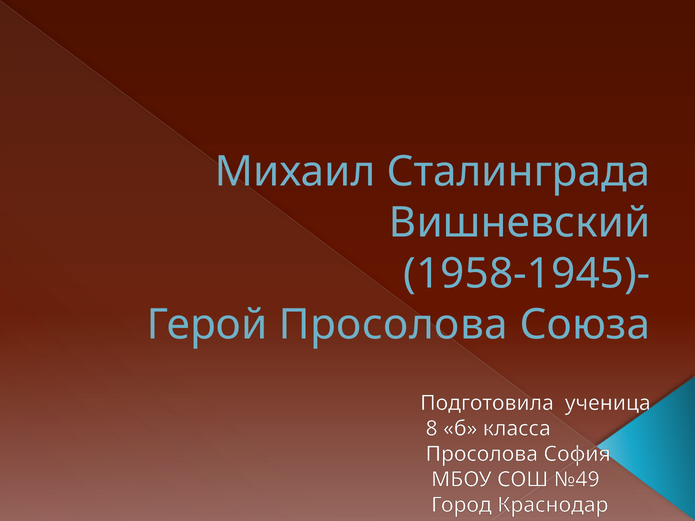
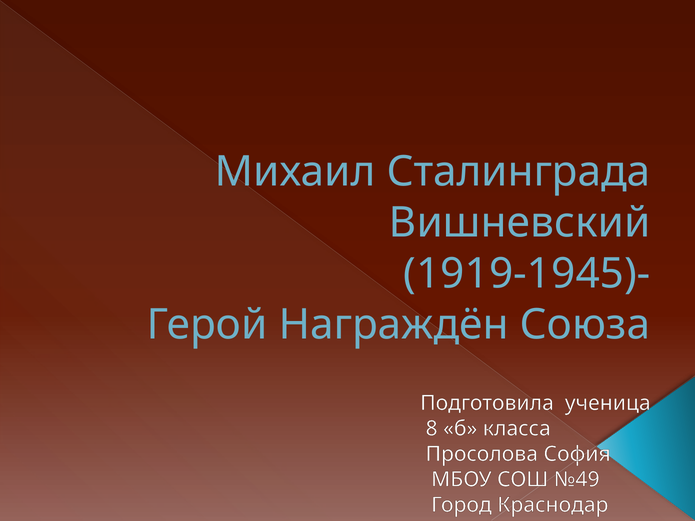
1958-1945)-: 1958-1945)- -> 1919-1945)- (527, 274)
Герой Просолова: Просолова -> Награждён (394, 325)
